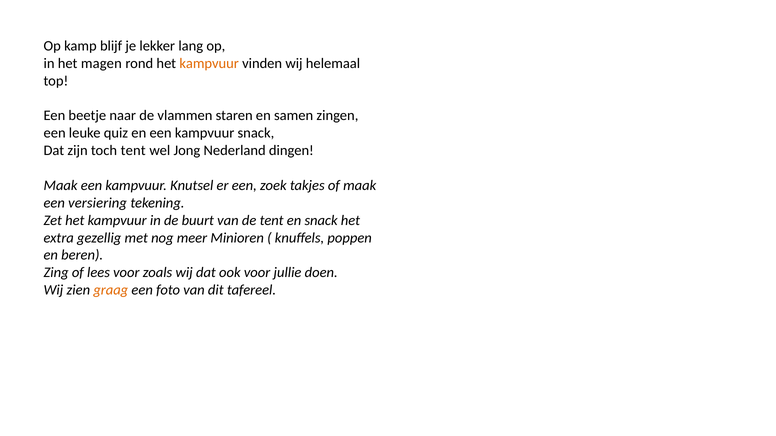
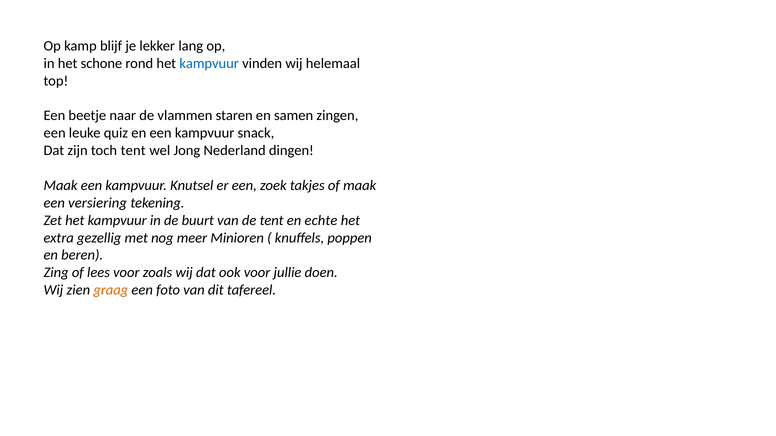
magen: magen -> schone (101, 63)
kampvuur colour: orange -> blue (209, 63)
en snack: snack -> echte (321, 221)
